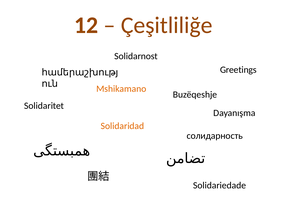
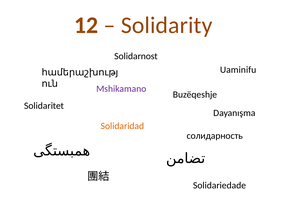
Çeşitliliğe: Çeşitliliğe -> Solidarity (167, 25)
Greetings: Greetings -> Uaminifu (238, 70)
Mshikamano colour: orange -> purple (121, 89)
